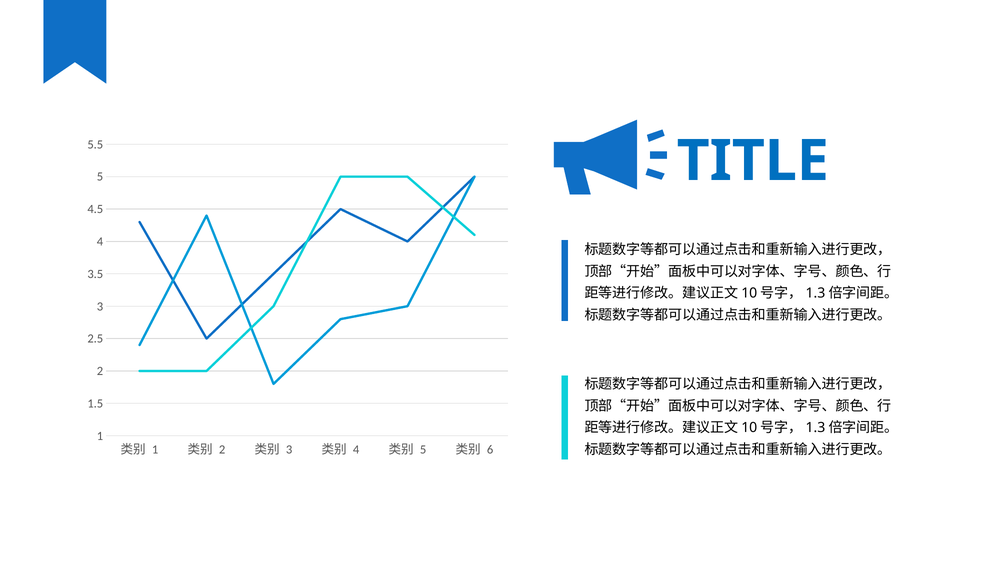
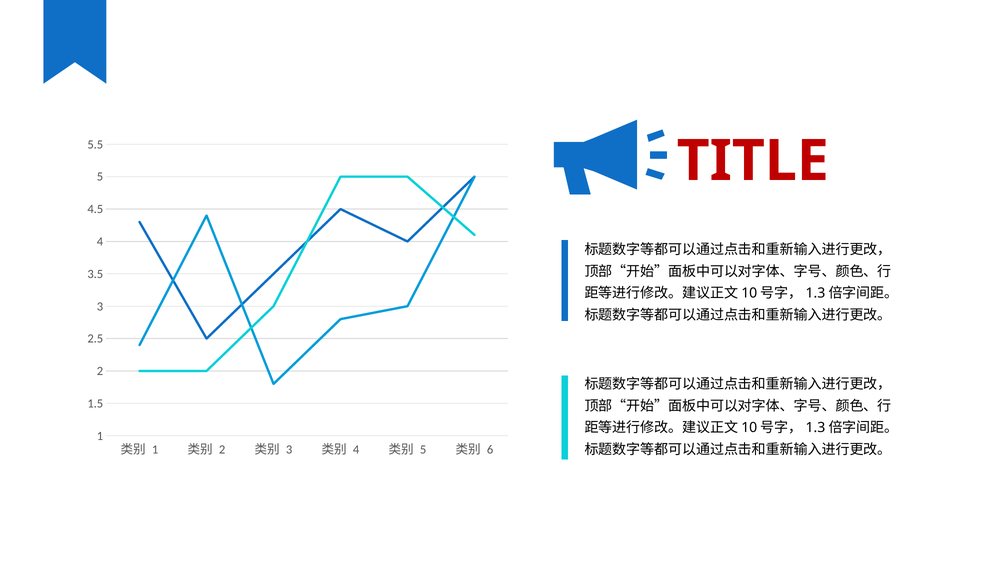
TITLE colour: blue -> red (753, 161)
